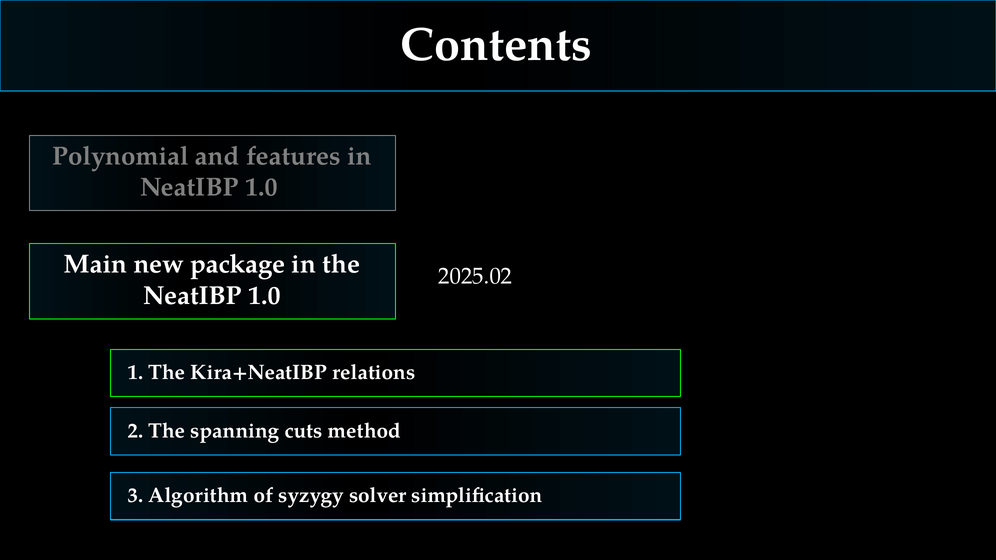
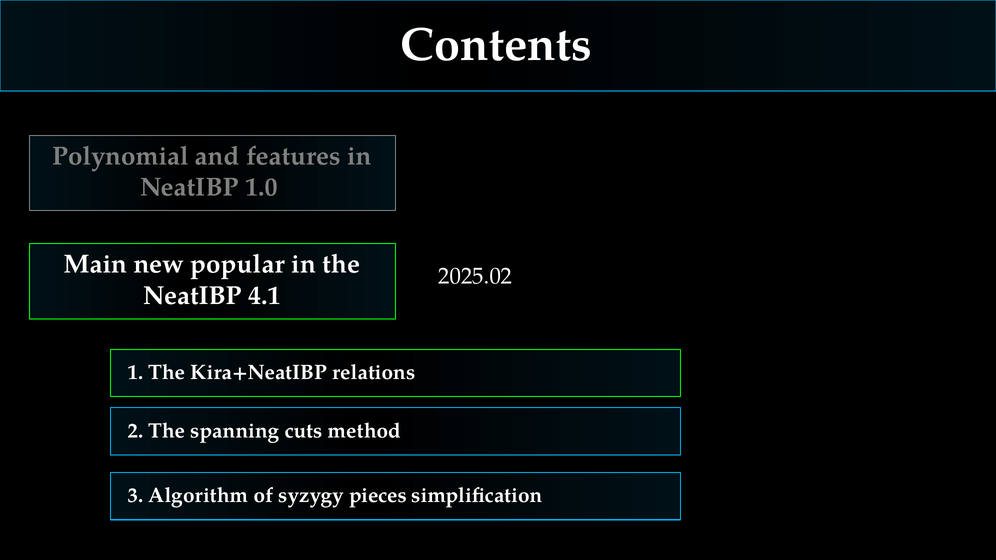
package: package -> popular (238, 265)
1.0: 1.0 -> 4.1 (265, 296)
solver: solver -> pieces (378, 496)
